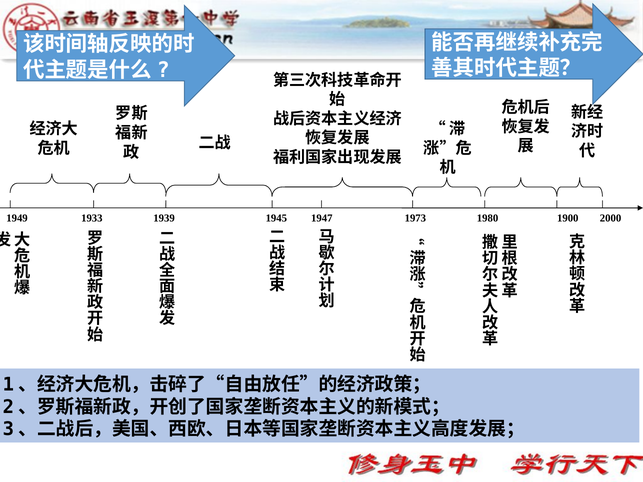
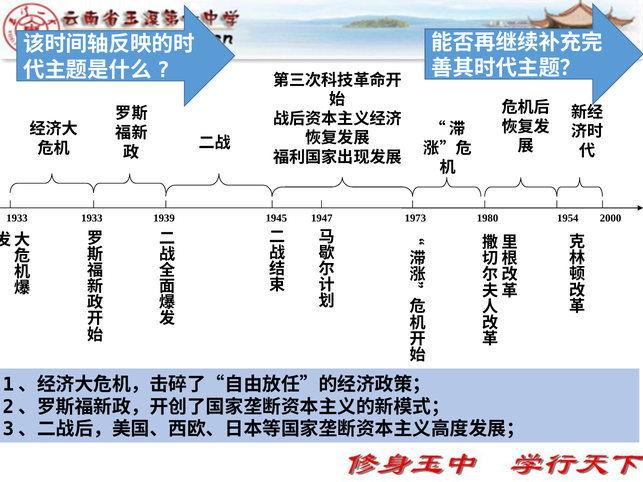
1949: 1949 -> 1933 (17, 218)
1900: 1900 -> 1954 (568, 218)
